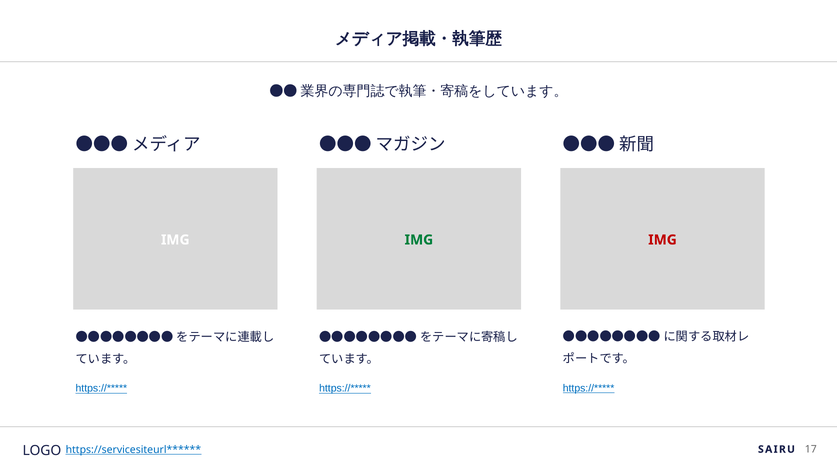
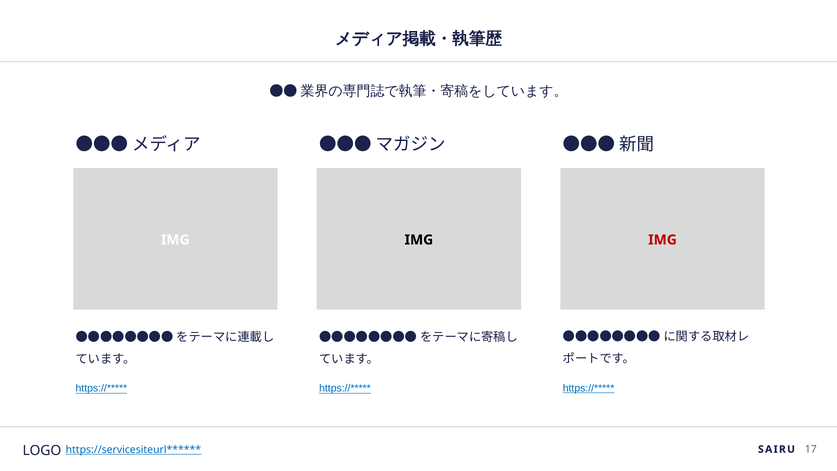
IMG colour: green -> black (419, 240)
